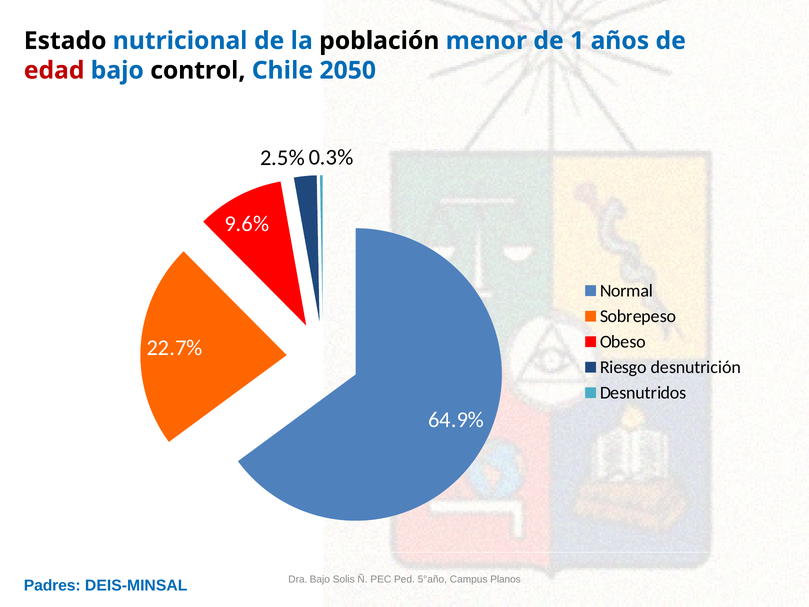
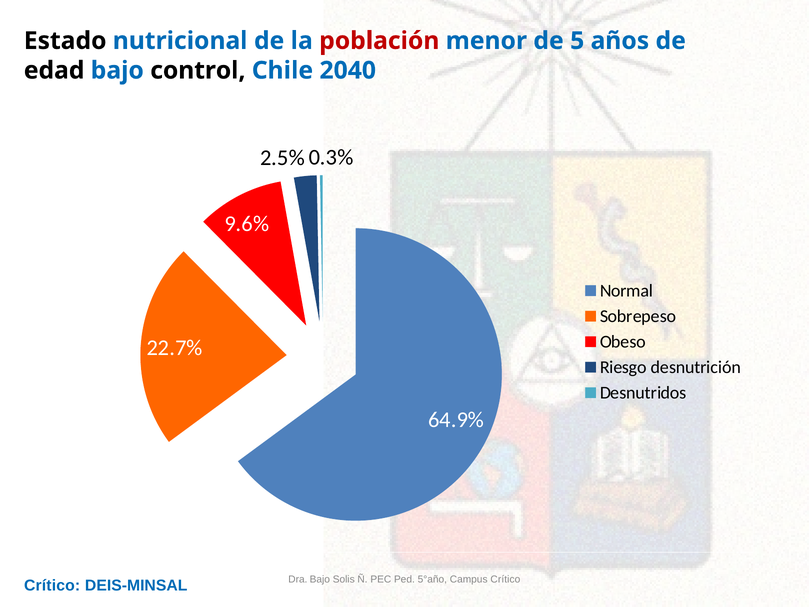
población colour: black -> red (379, 41)
1: 1 -> 5 (577, 41)
edad colour: red -> black (54, 70)
2050: 2050 -> 2040 (348, 70)
Padres: Padres -> Crítico (52, 585)
Campus Planos: Planos -> Crítico (505, 579)
